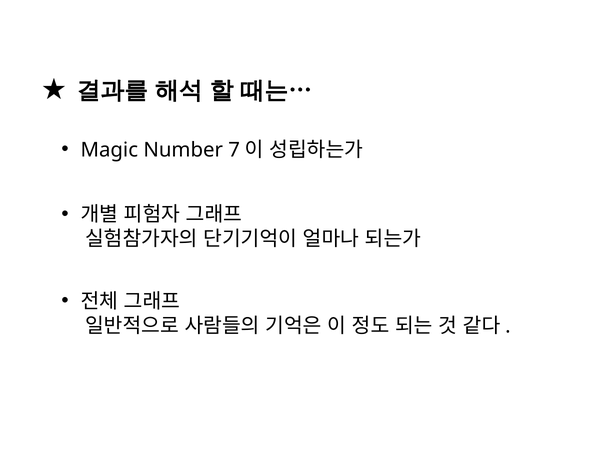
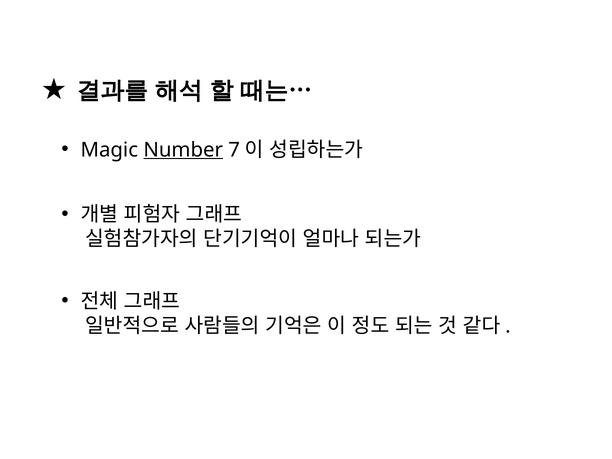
Number underline: none -> present (183, 150)
